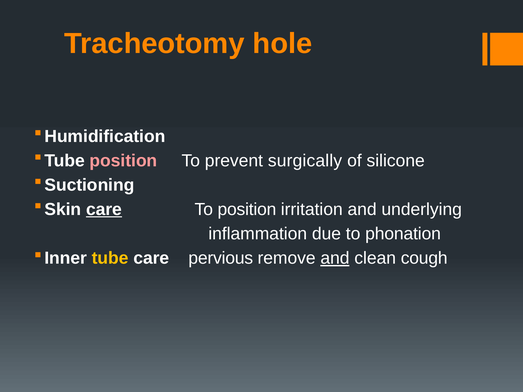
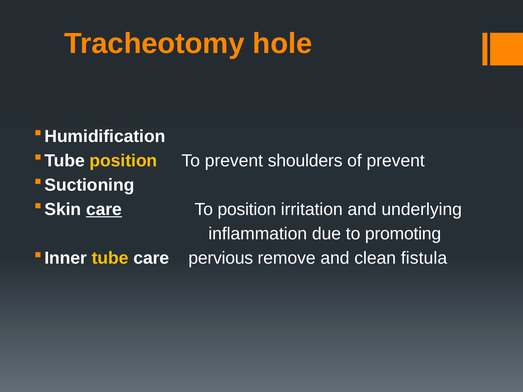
position colour: pink -> yellow (123, 161)
surgically: surgically -> shoulders (305, 161)
of silicone: silicone -> prevent (396, 161)
phonation: phonation -> promoting (403, 234)
and underline: present -> none (335, 258)
cough: cough -> fistula (424, 258)
